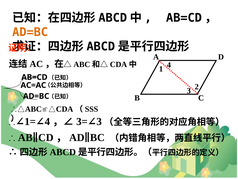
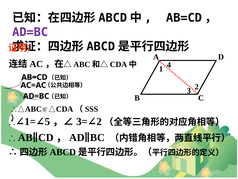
AD=BC colour: orange -> purple (30, 32)
3: 3 -> 2 (99, 121)
4: 4 -> 5 (47, 121)
